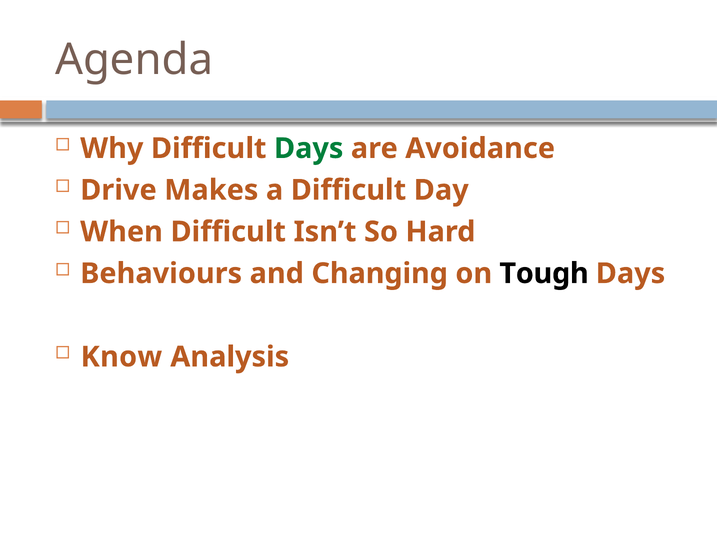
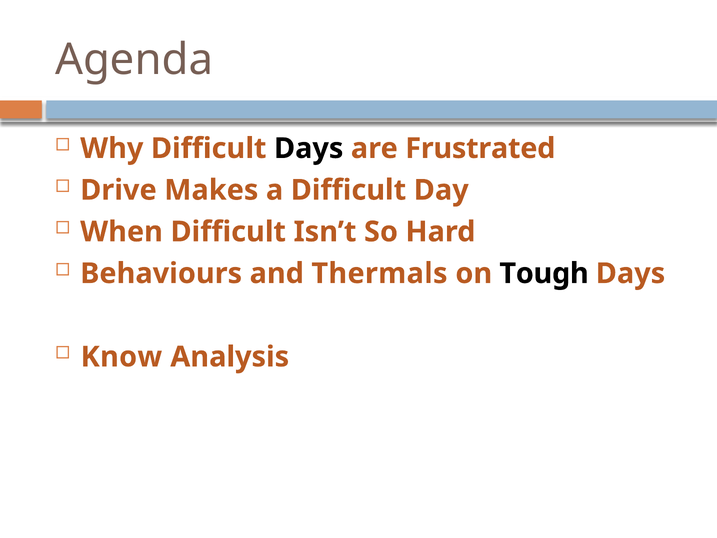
Days colour: green -> black (309, 148)
Avoidance: Avoidance -> Frustrated (480, 148)
Changing: Changing -> Thermals (379, 273)
